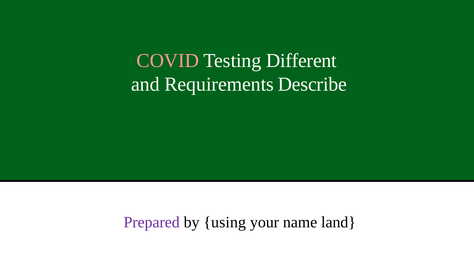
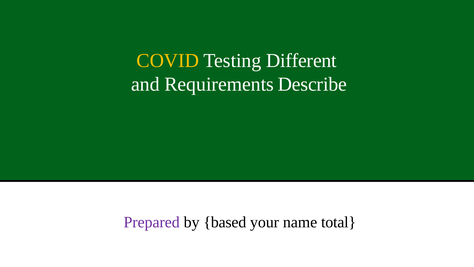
COVID colour: pink -> yellow (168, 61)
using: using -> based (225, 222)
land: land -> total (339, 222)
